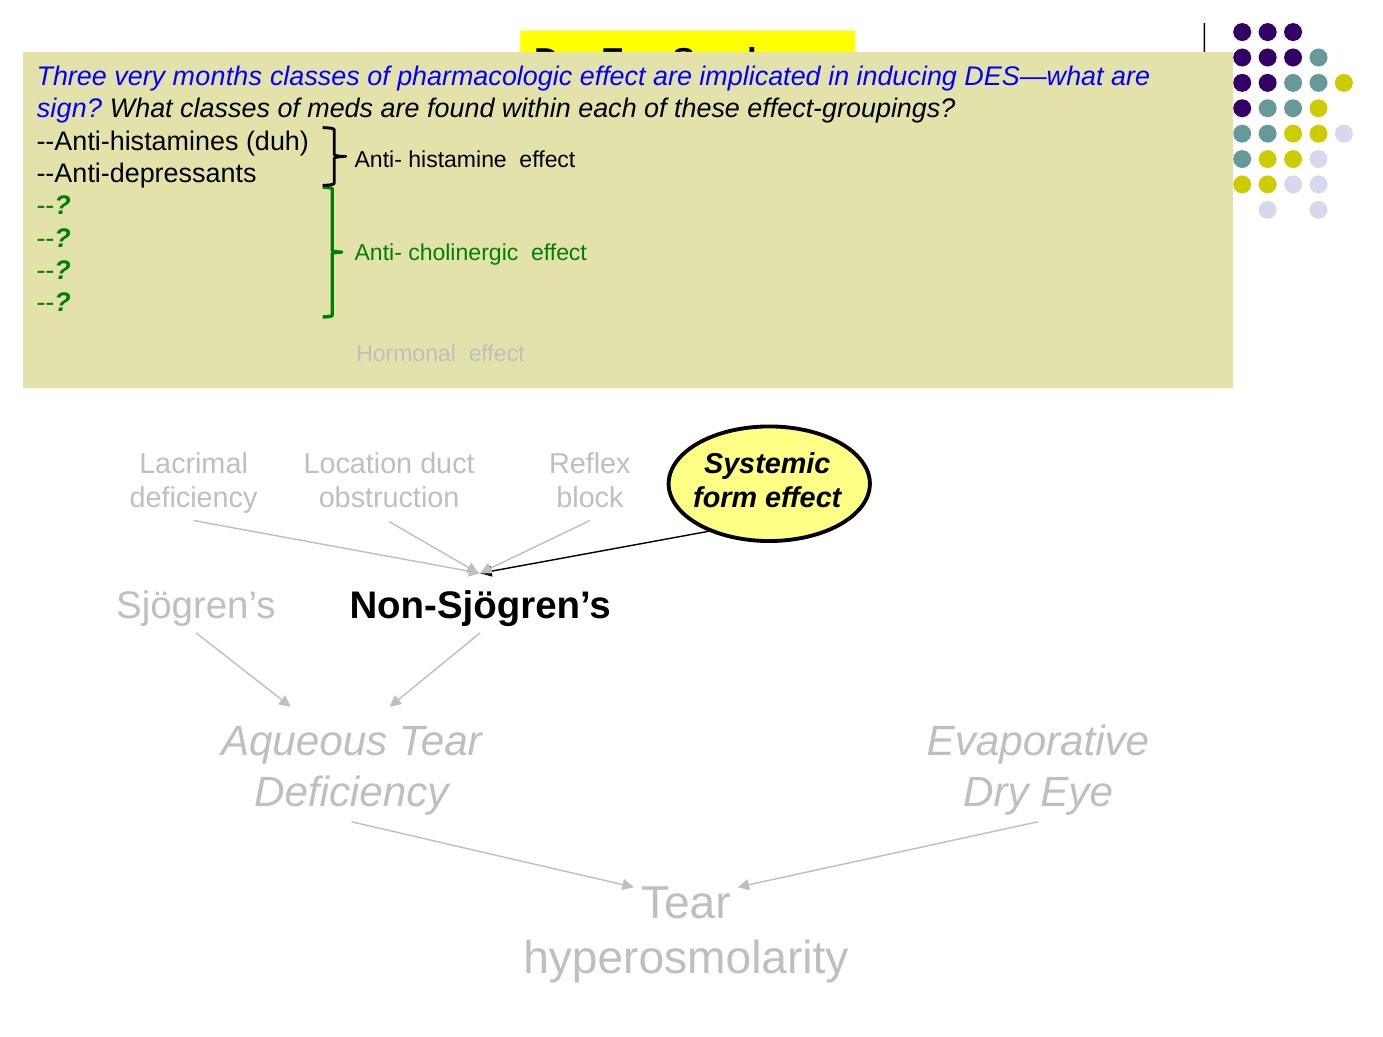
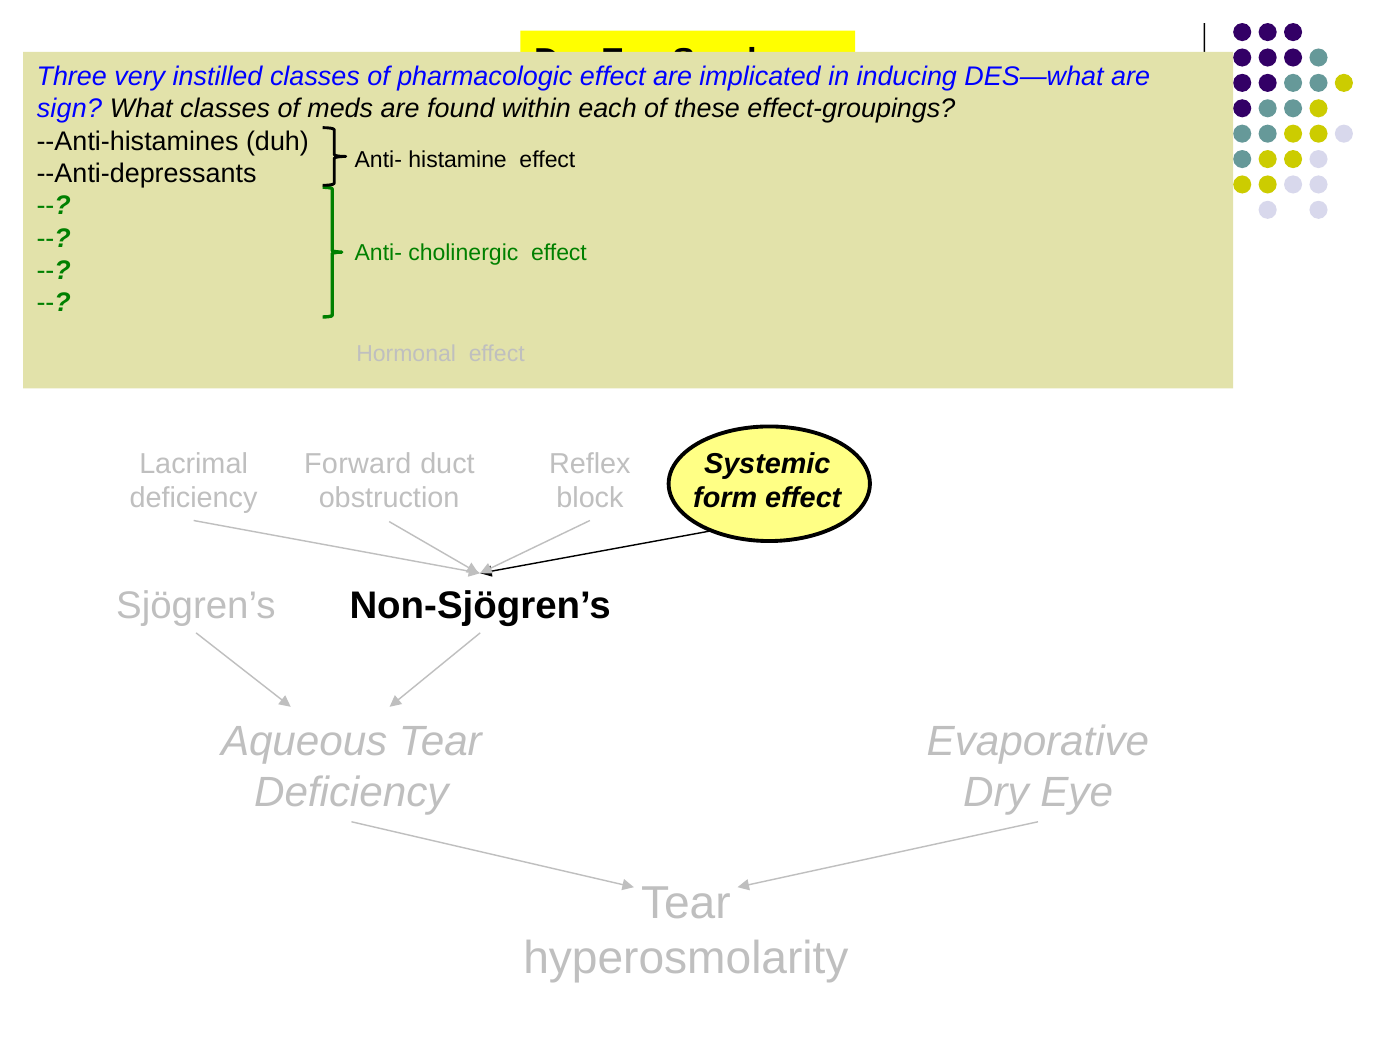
months: months -> instilled (218, 77)
Location: Location -> Forward (358, 464)
